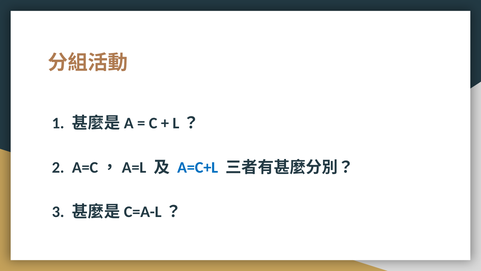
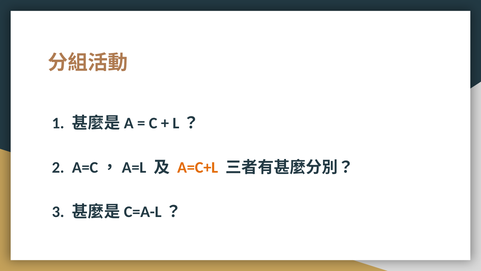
A=C+L colour: blue -> orange (198, 167)
